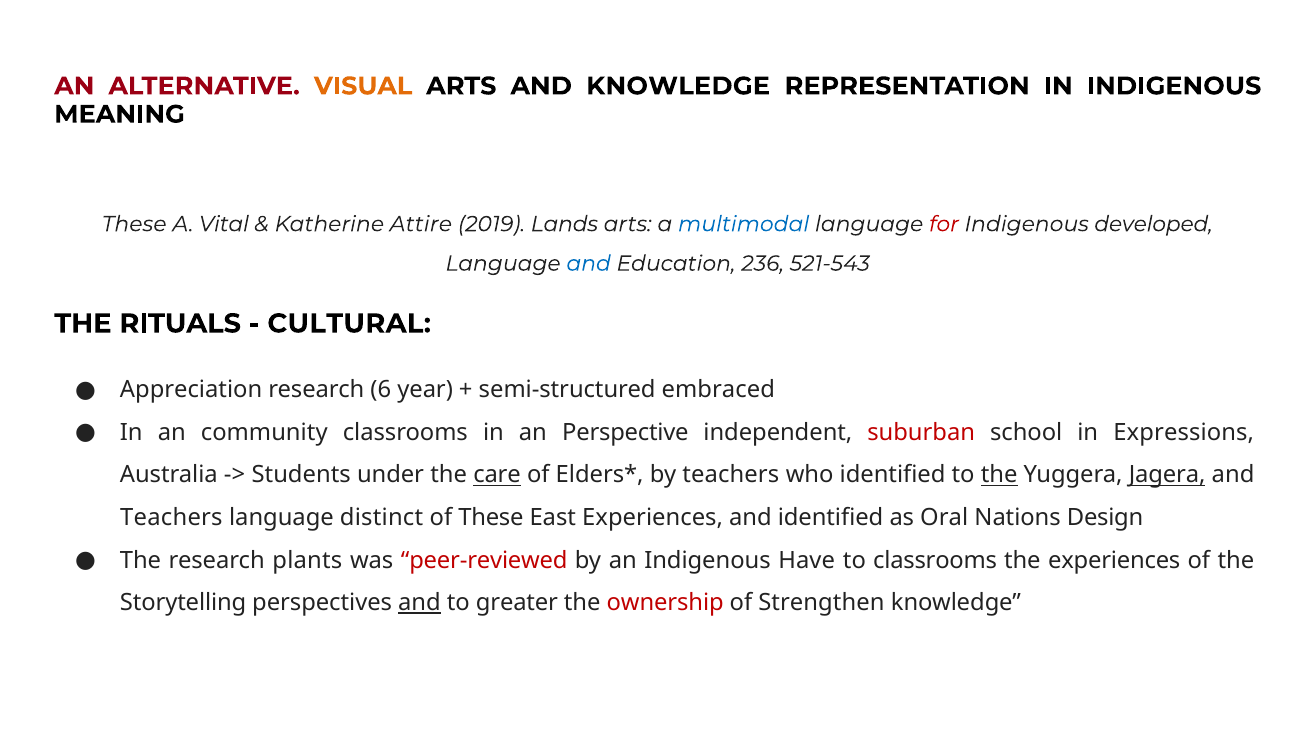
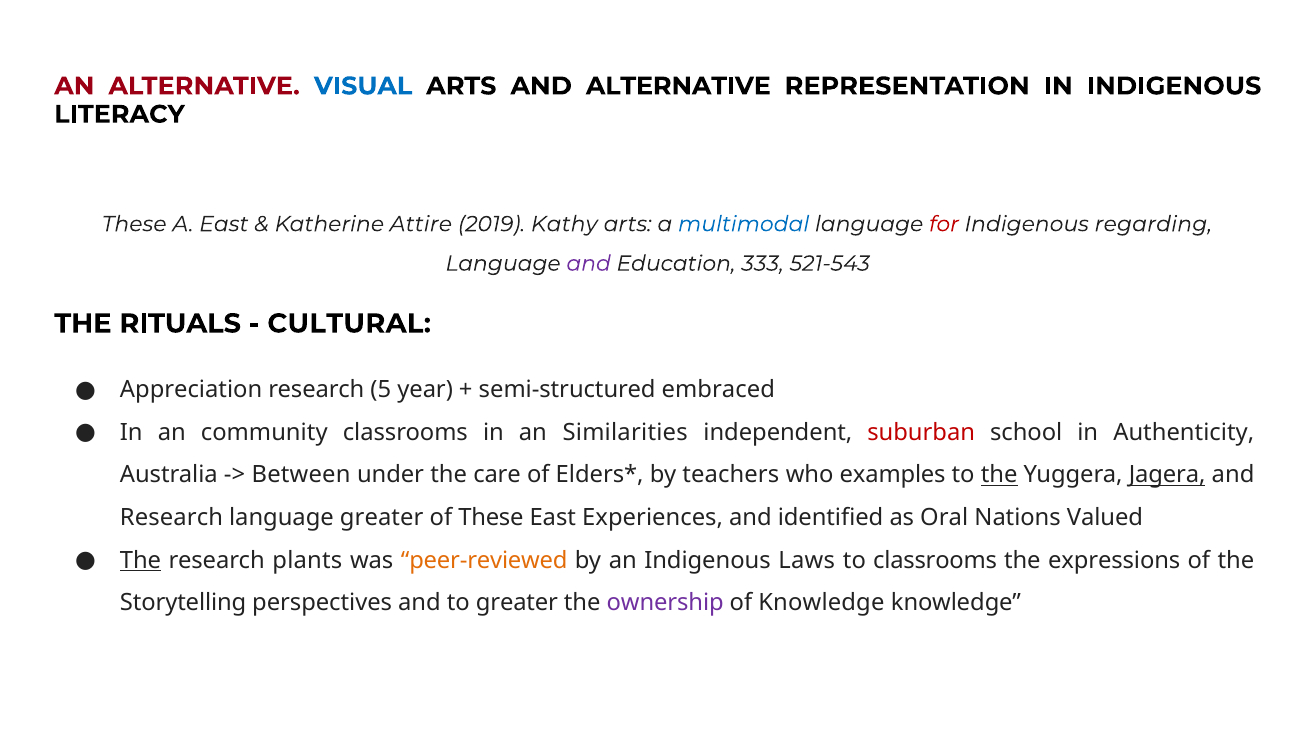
VISUAL colour: orange -> blue (363, 86)
AND KNOWLEDGE: KNOWLEDGE -> ALTERNATIVE (678, 86)
MEANING: MEANING -> LITERACY (120, 114)
A Vital: Vital -> East (224, 224)
Lands: Lands -> Kathy (564, 224)
developed: developed -> regarding (1153, 224)
and colour: blue -> purple (589, 264)
236: 236 -> 333 (763, 264)
6: 6 -> 5 (381, 390)
Perspective: Perspective -> Similarities (625, 433)
Expressions: Expressions -> Authenticity (1184, 433)
Students: Students -> Between (301, 475)
care underline: present -> none (497, 475)
who identified: identified -> examples (893, 475)
Teachers: Teachers -> Research (171, 518)
language distinct: distinct -> greater (382, 518)
Design: Design -> Valued (1105, 518)
The underline: none -> present (141, 560)
peer-reviewed colour: red -> orange (484, 560)
Have: Have -> Laws (807, 560)
the experiences: experiences -> expressions (1114, 560)
and underline: present -> none (419, 603)
ownership colour: red -> purple (665, 603)
of Strengthen: Strengthen -> Knowledge (821, 603)
